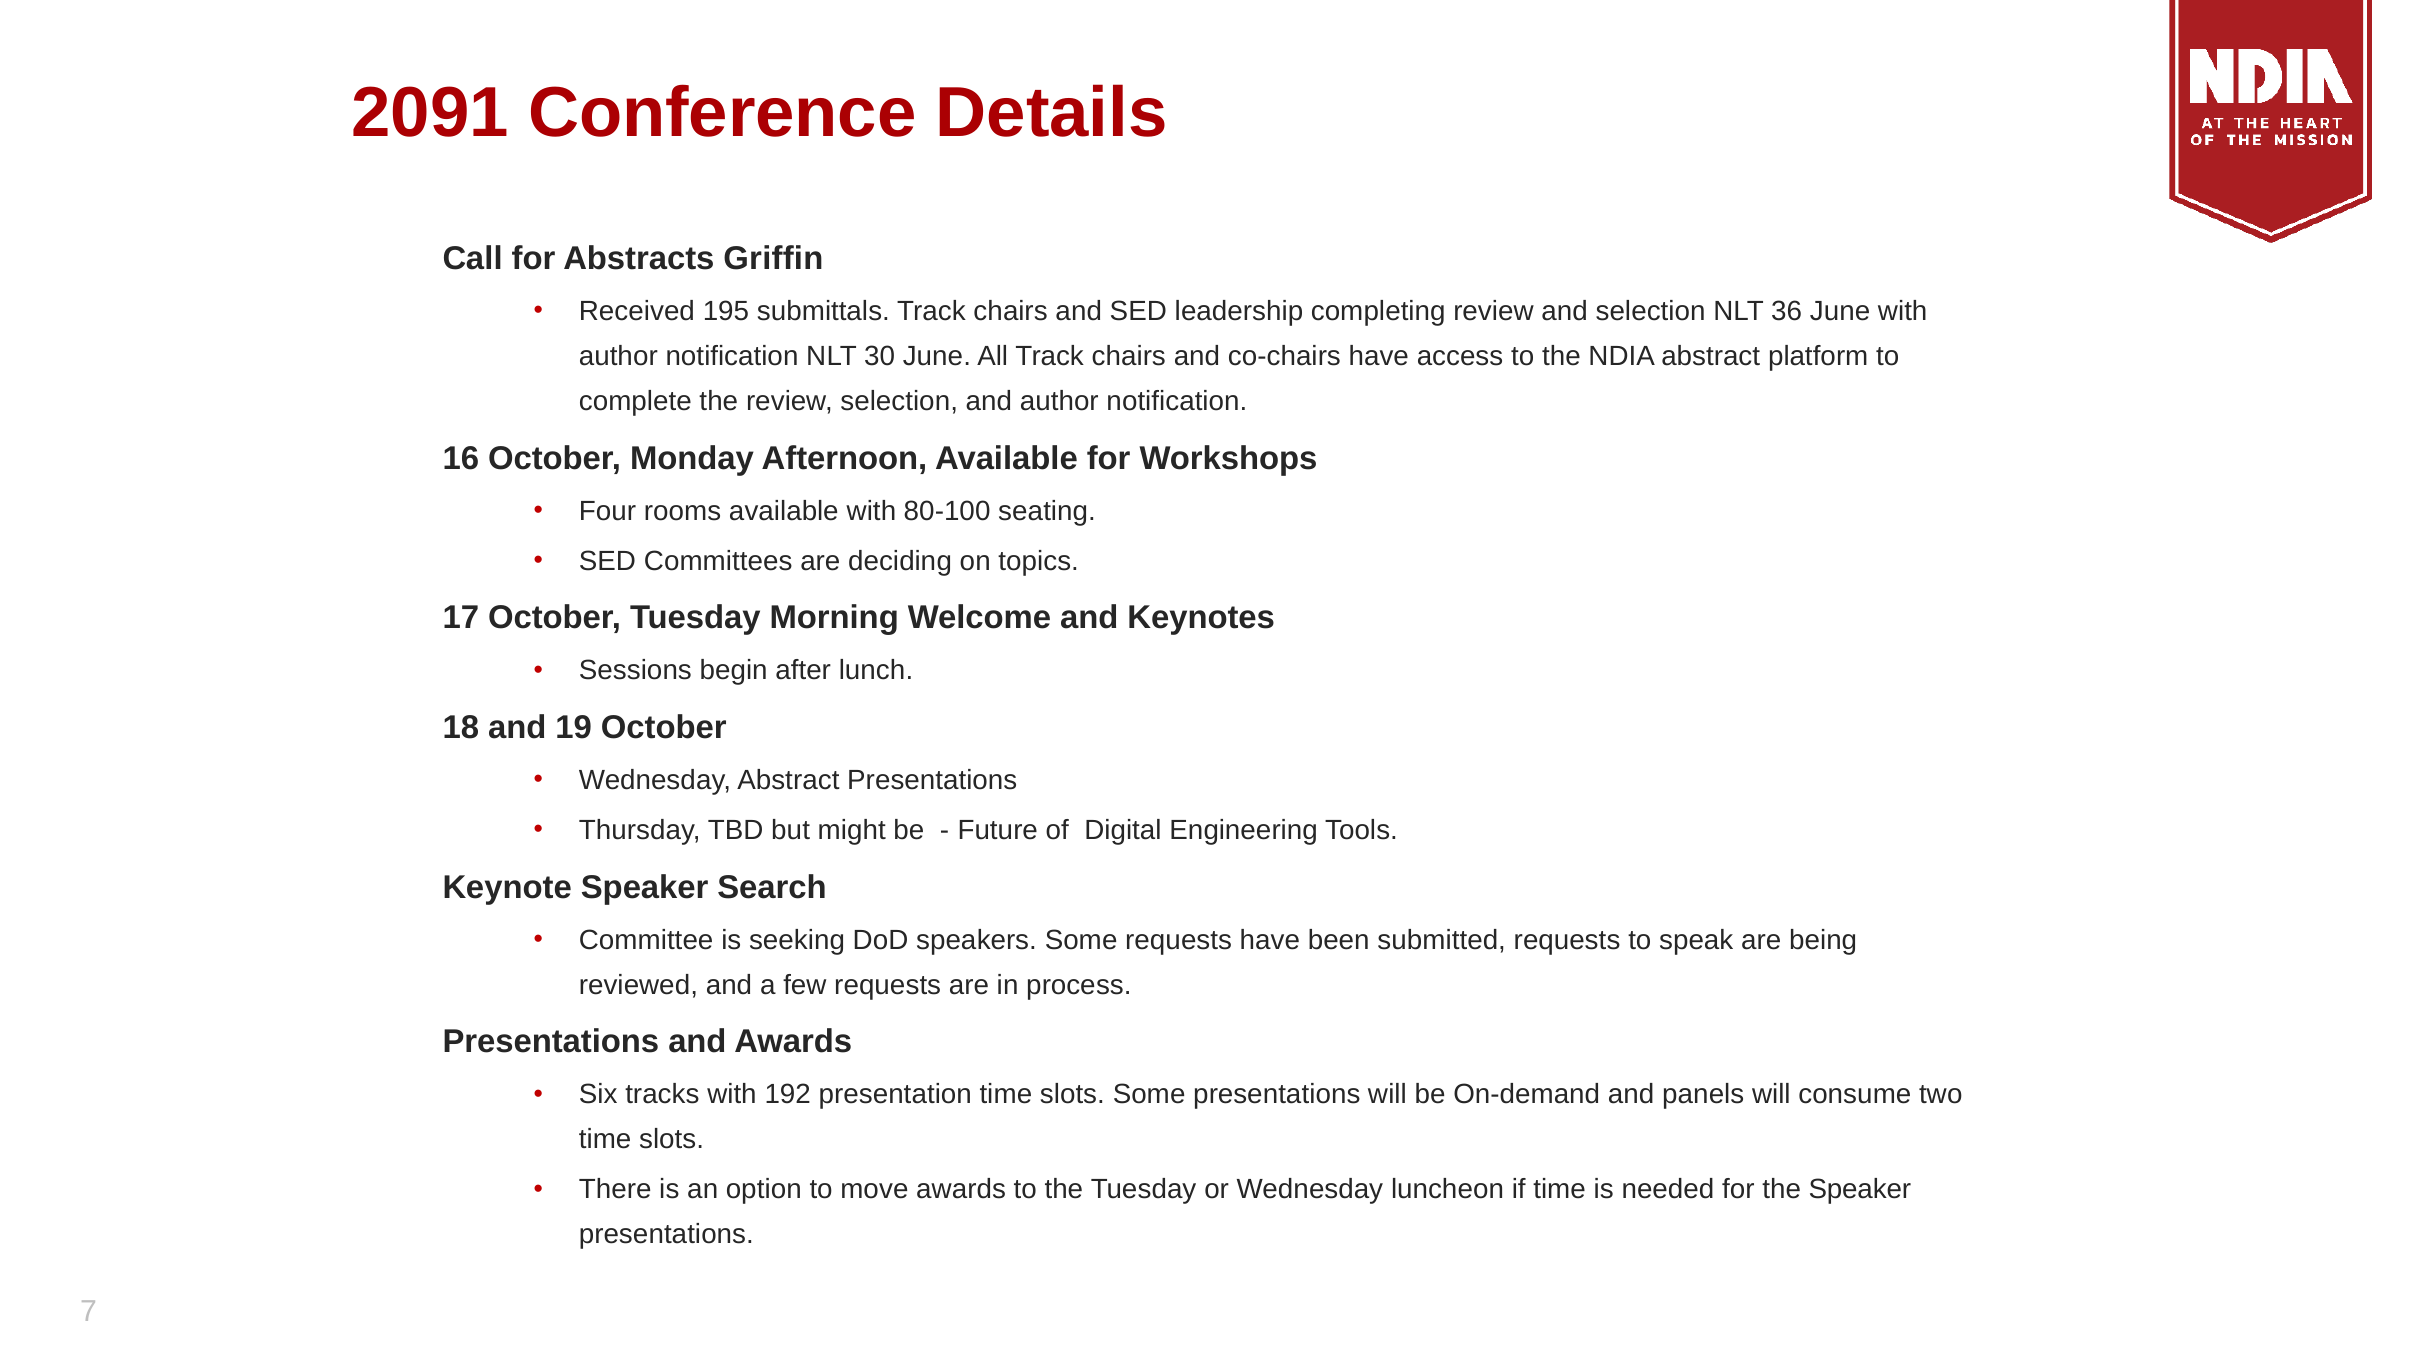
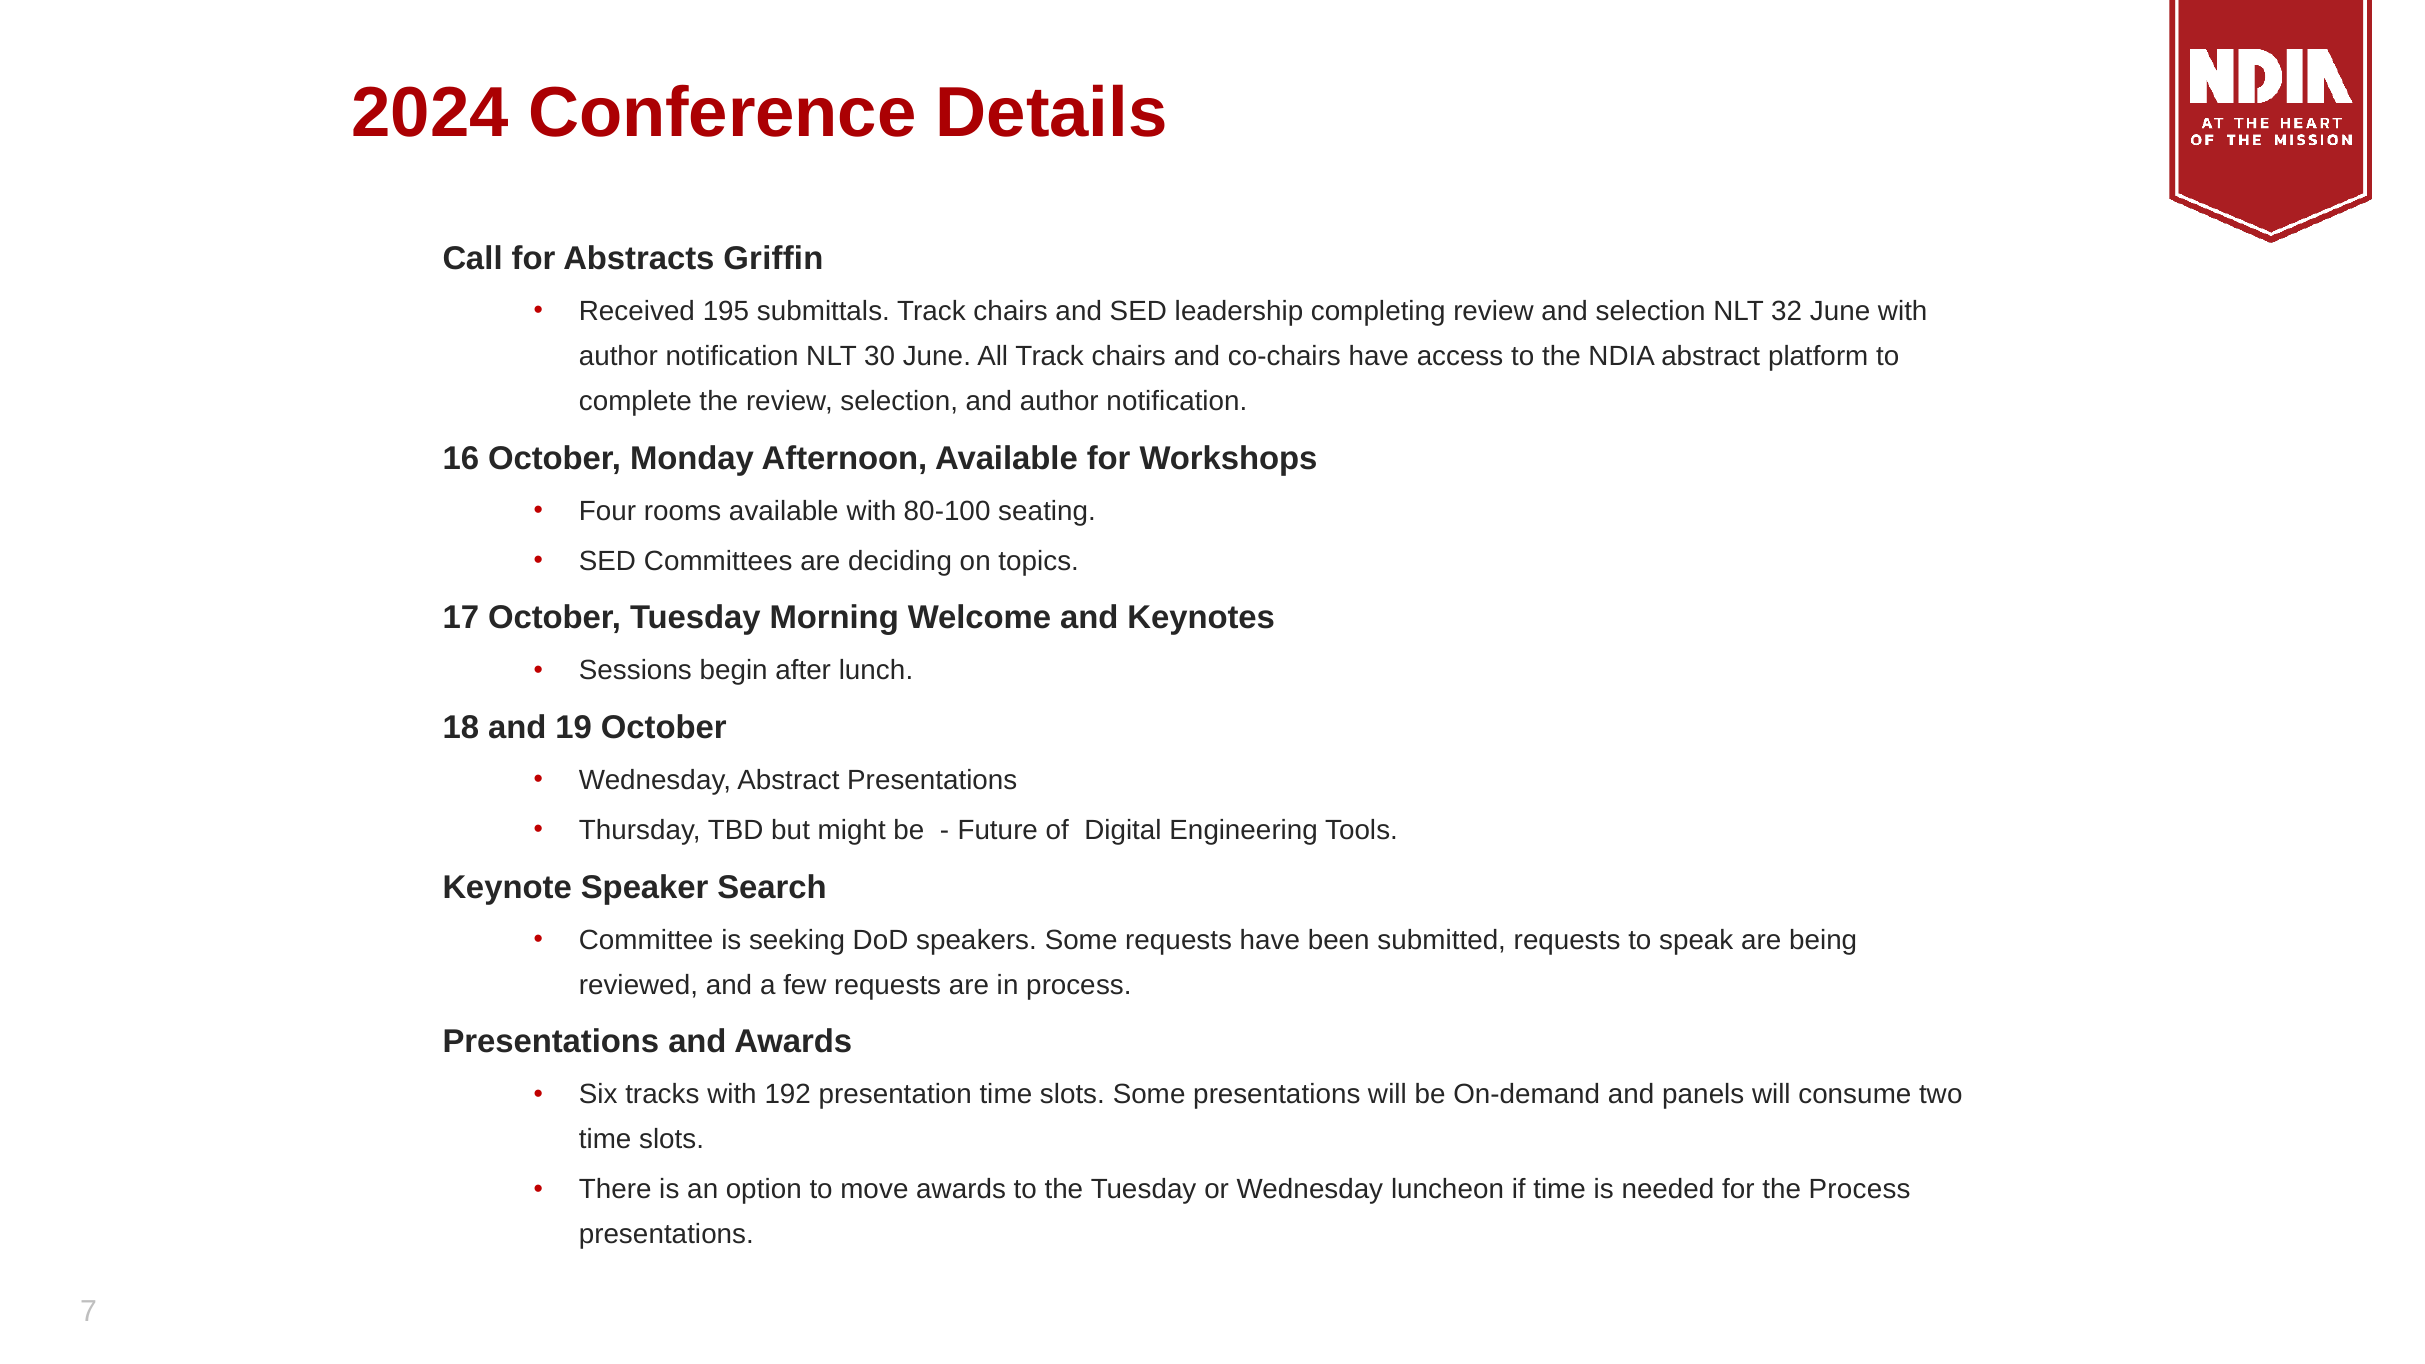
2091: 2091 -> 2024 (430, 113)
36: 36 -> 32 (1787, 311)
the Speaker: Speaker -> Process (1860, 1190)
